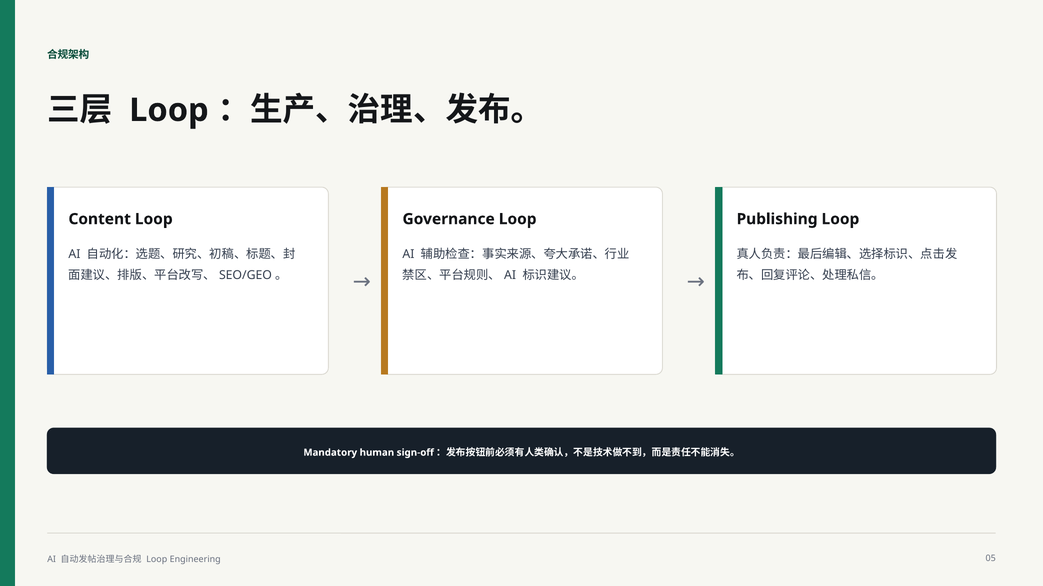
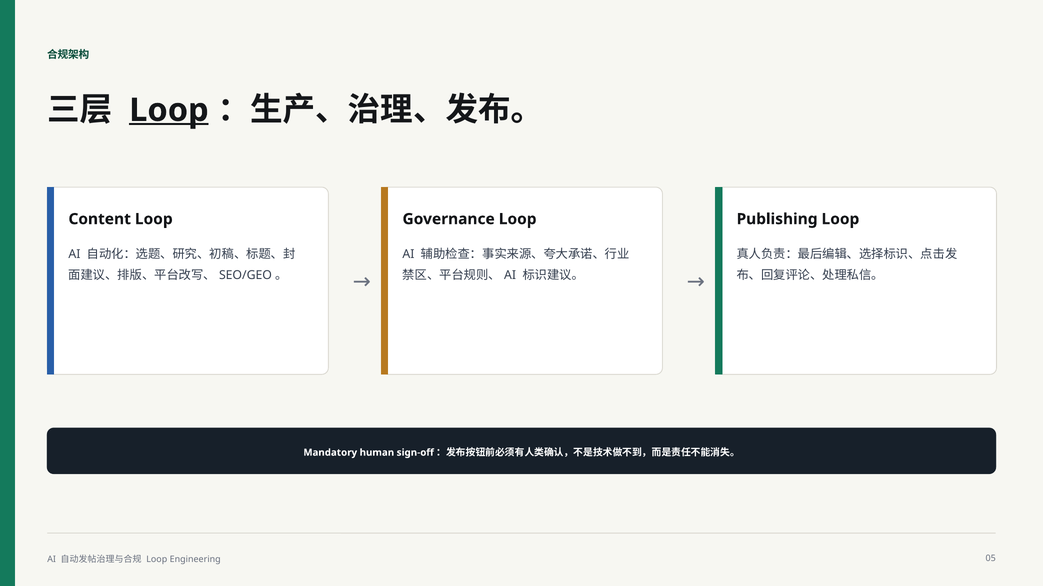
Loop underline: none -> present (169, 110)
